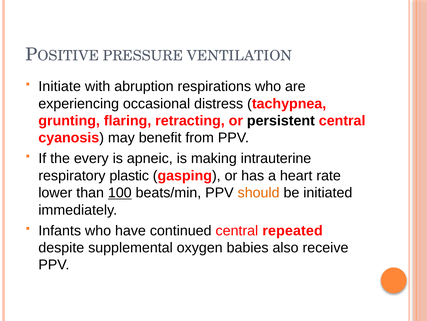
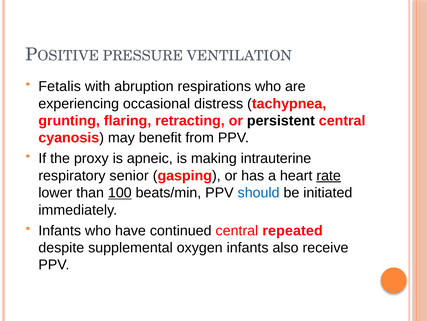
Initiate: Initiate -> Fetalis (60, 86)
every: every -> proxy (91, 158)
plastic: plastic -> senior (129, 175)
rate underline: none -> present (329, 175)
should colour: orange -> blue (259, 192)
oxygen babies: babies -> infants (248, 247)
